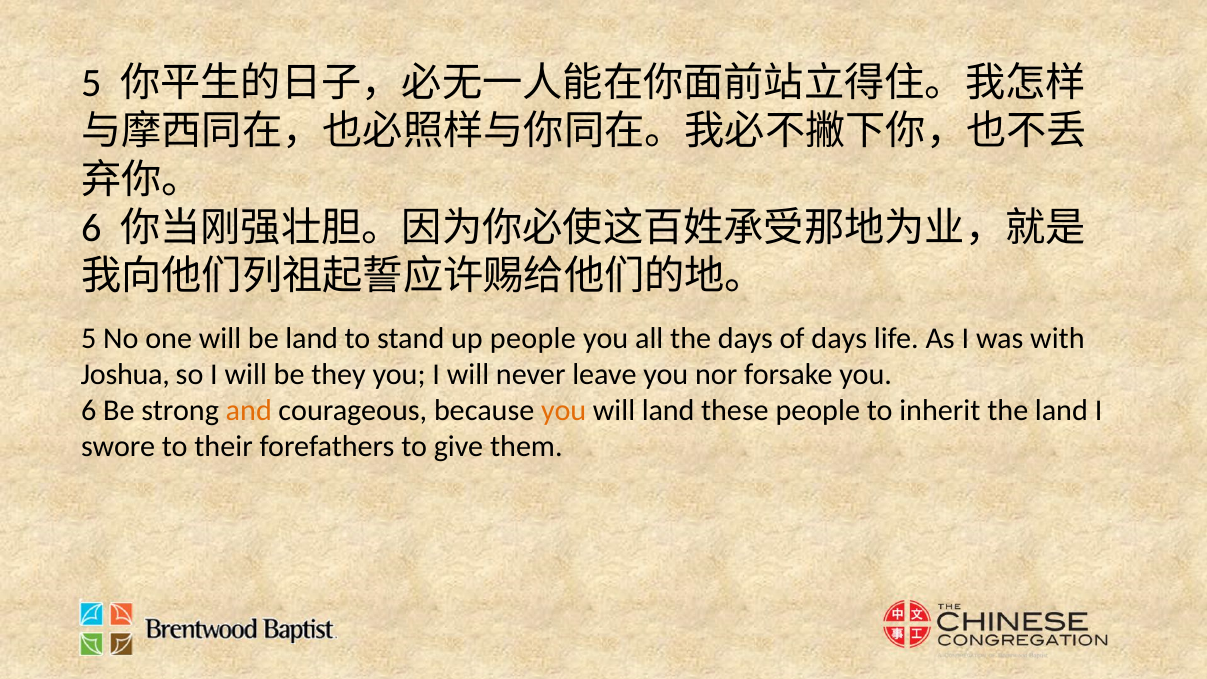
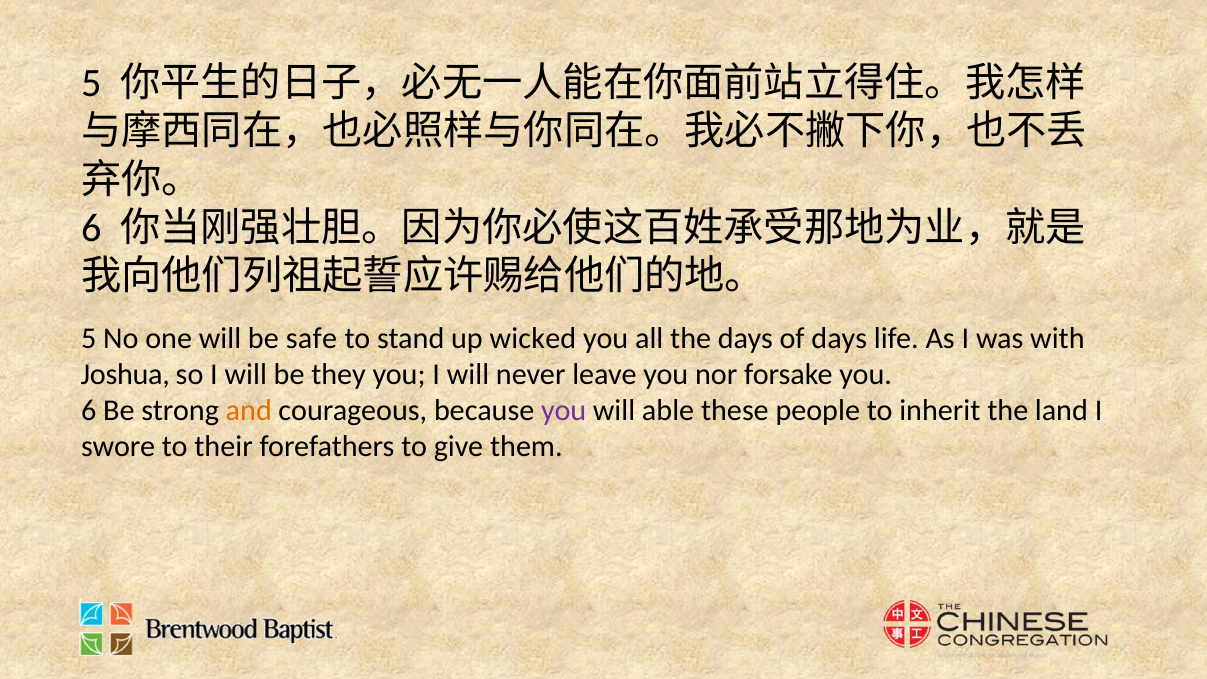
be land: land -> safe (312, 338)
up people: people -> wicked (533, 338)
you colour: orange -> purple (564, 410)
will land: land -> able (668, 410)
